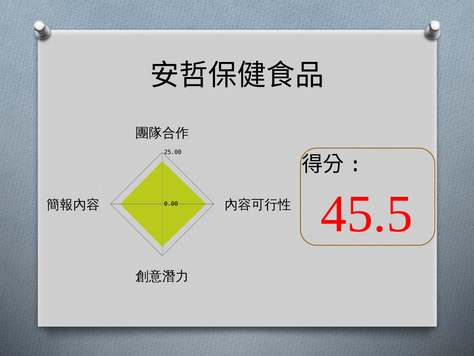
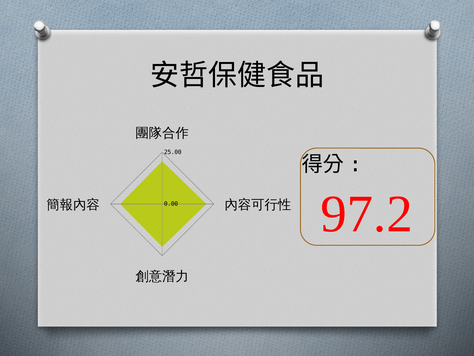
45.5: 45.5 -> 97.2 (367, 214)
